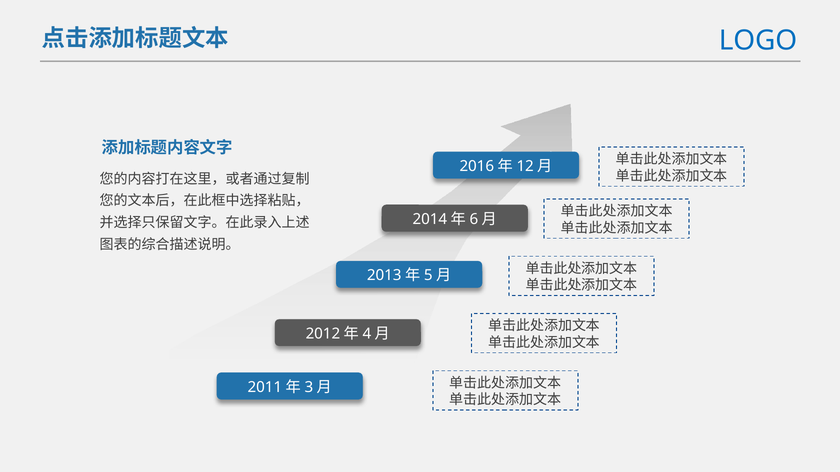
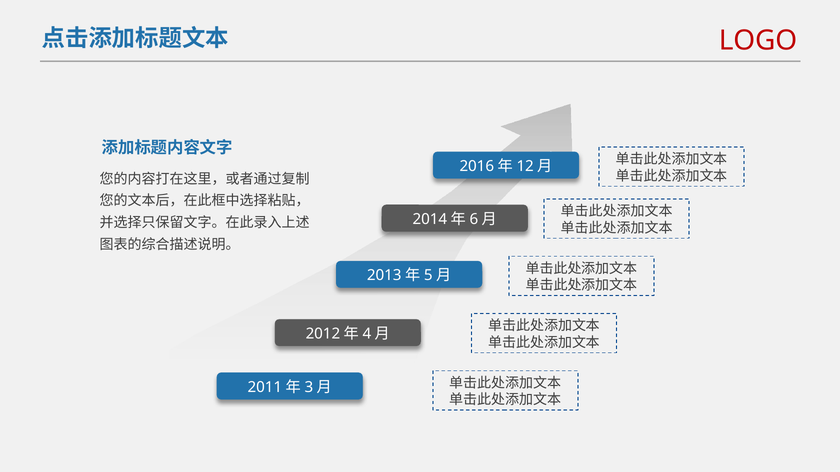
LOGO colour: blue -> red (758, 41)
